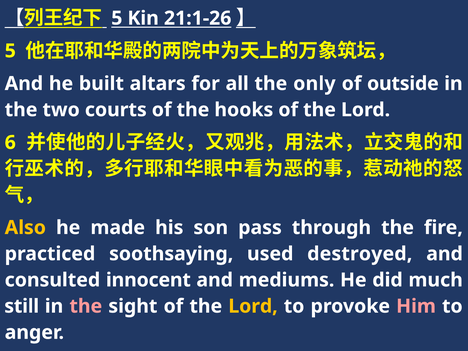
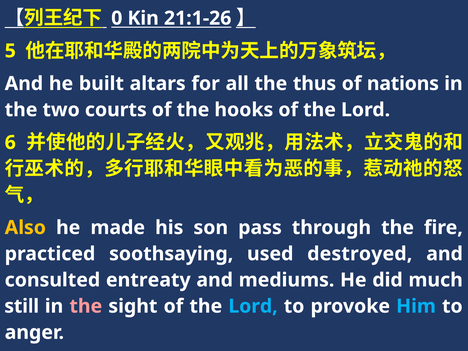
5: 5 -> 0 (117, 18)
only: only -> thus (315, 84)
outside: outside -> nations (403, 84)
innocent: innocent -> entreaty (148, 280)
Lord colour: yellow -> light blue (253, 306)
Him colour: pink -> light blue (416, 306)
